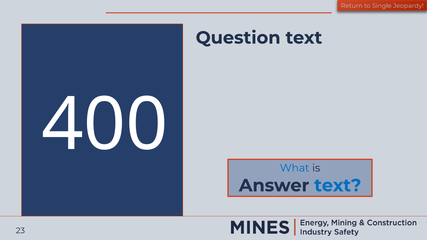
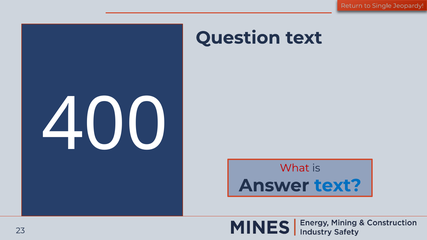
What colour: blue -> red (295, 168)
